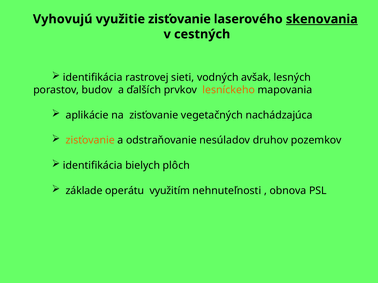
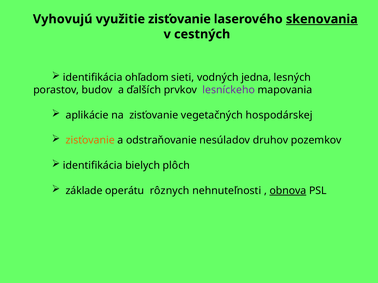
rastrovej: rastrovej -> ohľadom (147, 77)
avšak: avšak -> jedna (256, 77)
lesníckeho colour: orange -> purple (229, 90)
nachádzajúca: nachádzajúca -> hospodárskej (279, 115)
využitím: využitím -> rôznych (170, 191)
obnova underline: none -> present (288, 191)
